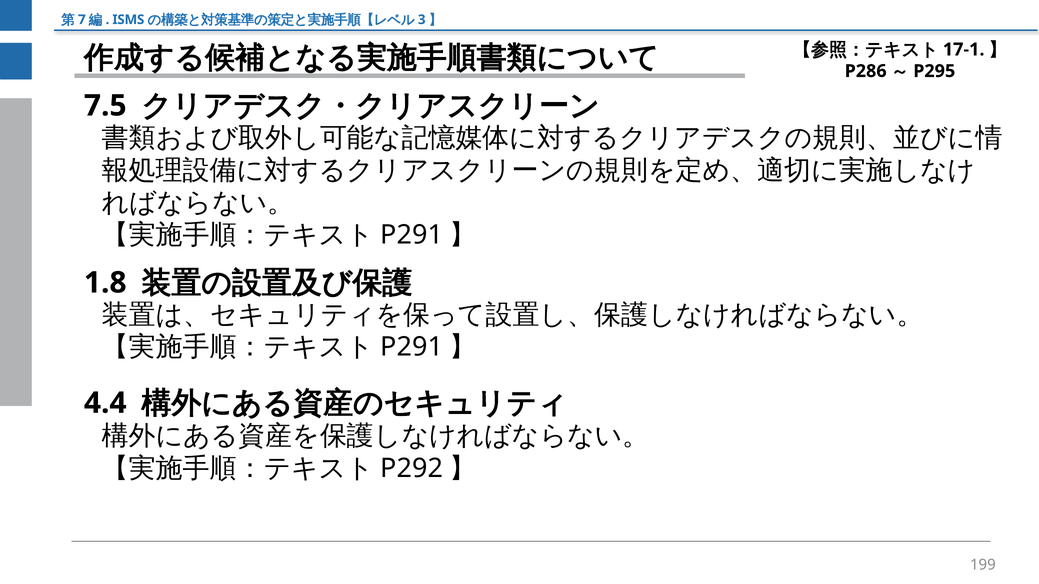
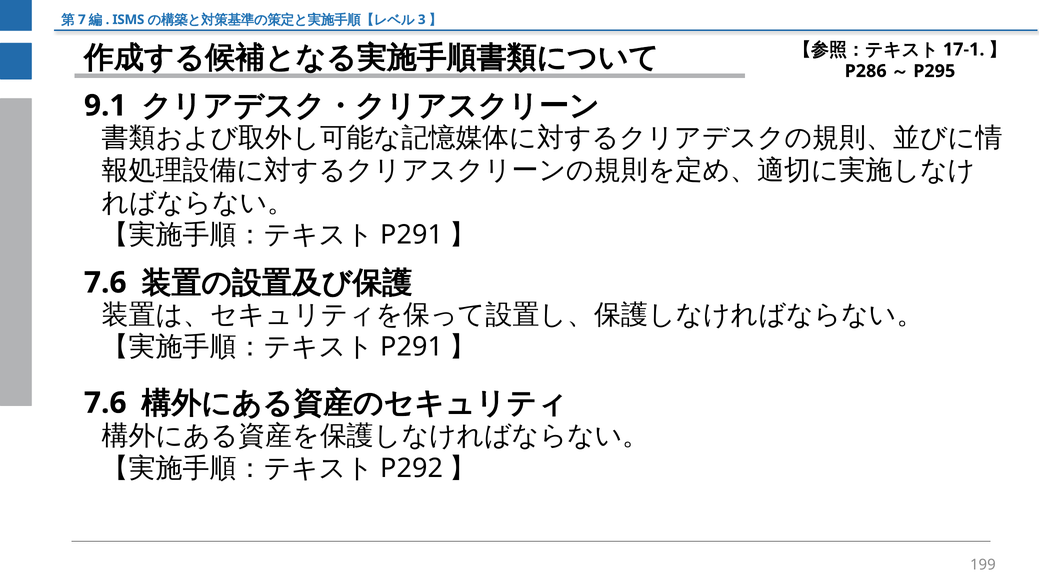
7.5: 7.5 -> 9.1 (105, 106)
1.8: 1.8 -> 7.6 (105, 283)
4.4: 4.4 -> 7.6 (105, 403)
